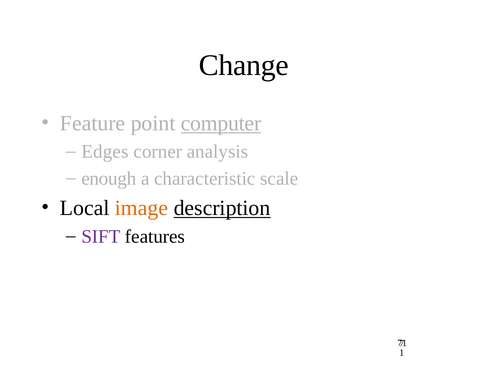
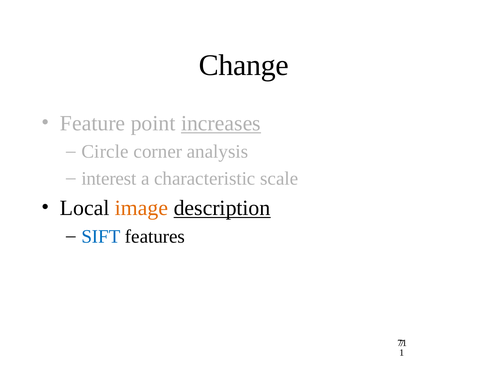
computer: computer -> increases (221, 123)
Edges: Edges -> Circle (105, 152)
enough: enough -> interest (109, 179)
SIFT colour: purple -> blue (101, 237)
